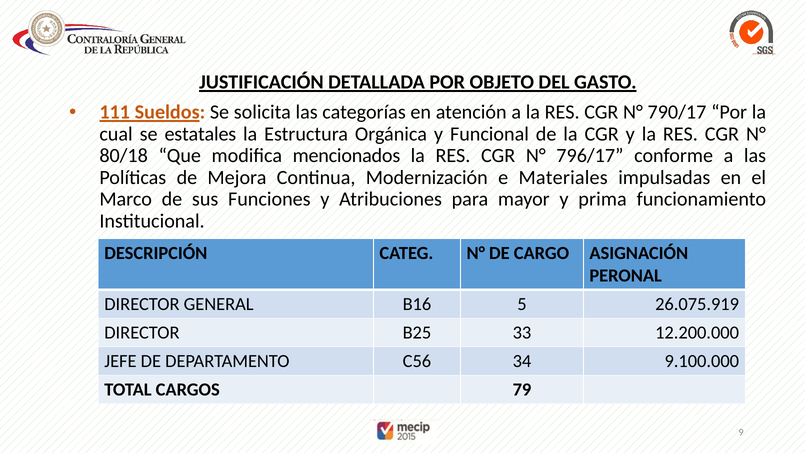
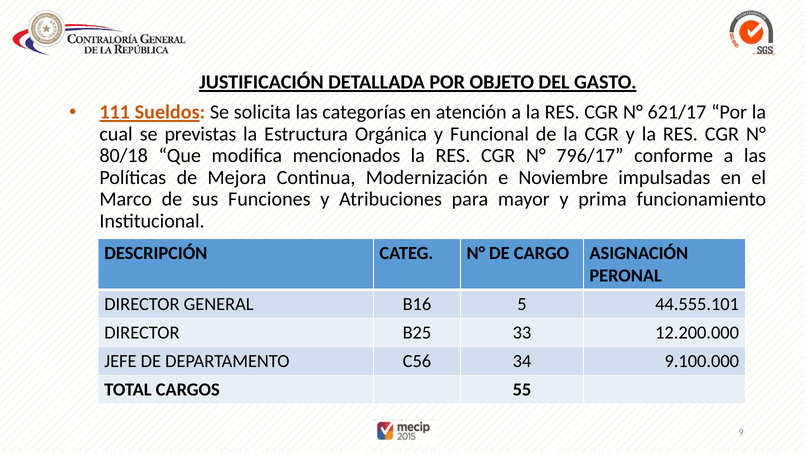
790/17: 790/17 -> 621/17 (677, 112)
estatales: estatales -> previstas (200, 134)
Materiales: Materiales -> Noviembre (563, 177)
26.075.919: 26.075.919 -> 44.555.101 (697, 304)
79: 79 -> 55 (522, 390)
